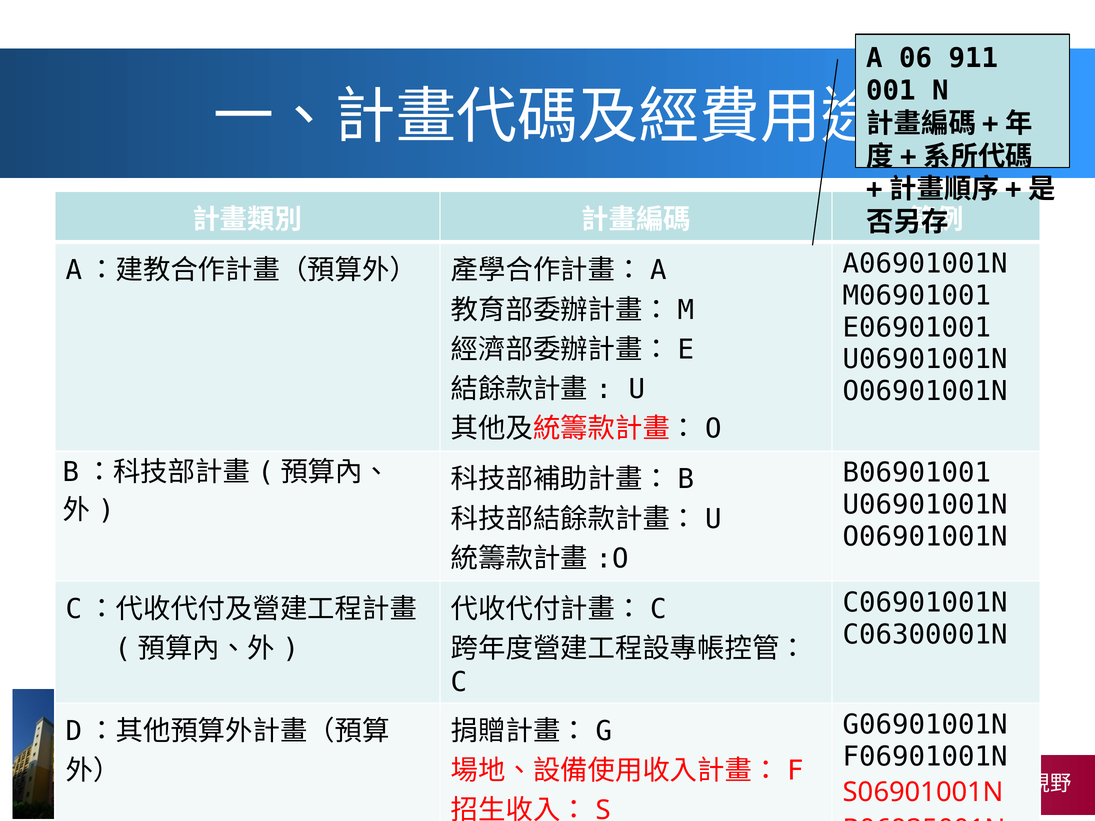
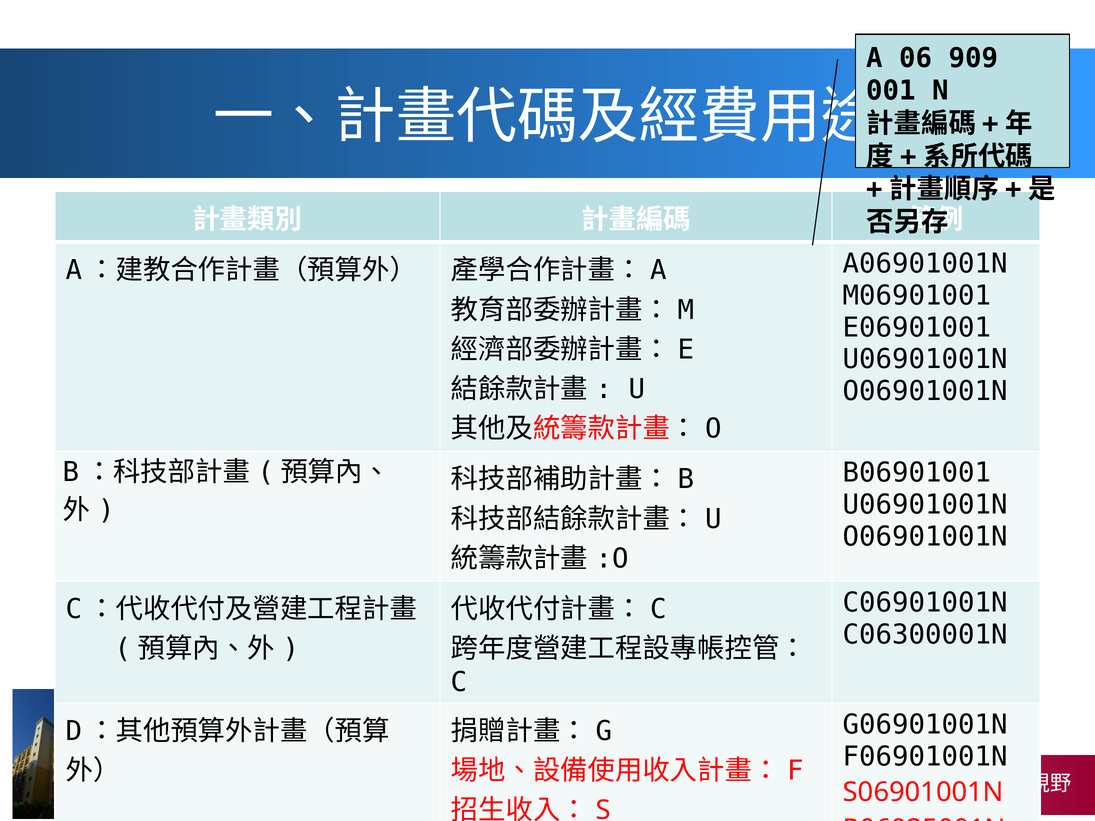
911: 911 -> 909 (973, 58)
